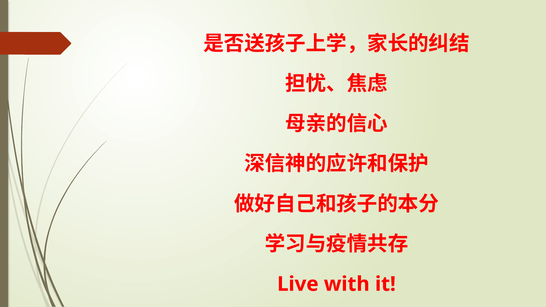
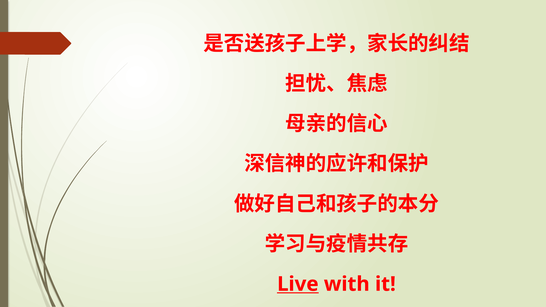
Live underline: none -> present (298, 284)
